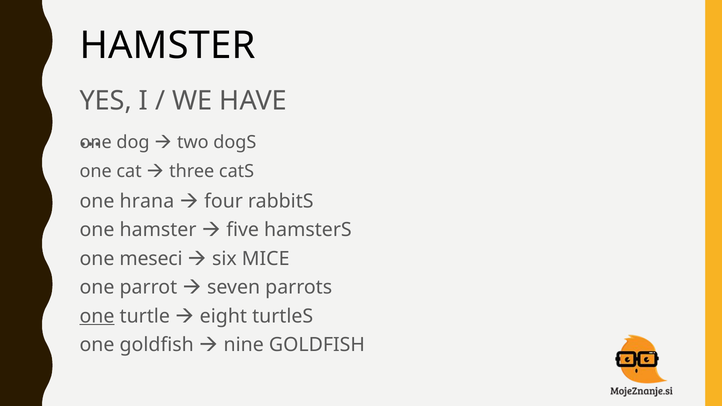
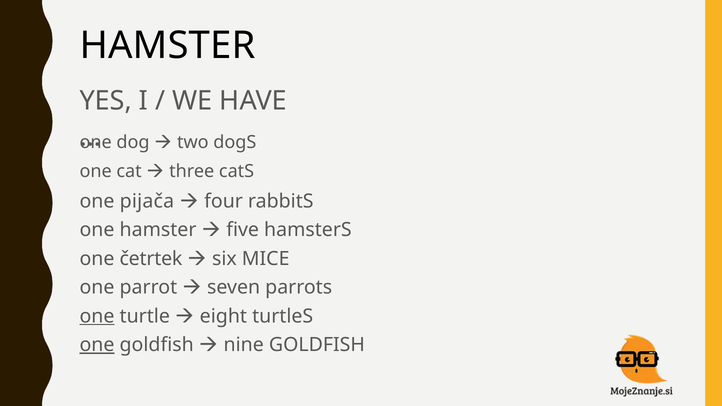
hrana: hrana -> pijača (147, 201)
meseci: meseci -> četrtek (151, 259)
one underline: none -> present (97, 345)
